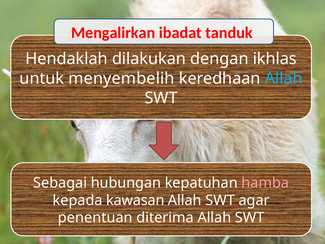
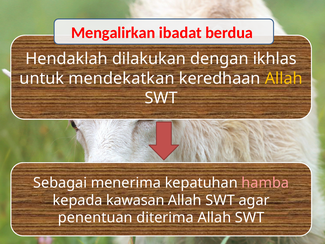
tanduk: tanduk -> berdua (229, 33)
menyembelih: menyembelih -> mendekatkan (121, 78)
Allah colour: light blue -> yellow (284, 78)
hubungan: hubungan -> menerima (126, 183)
